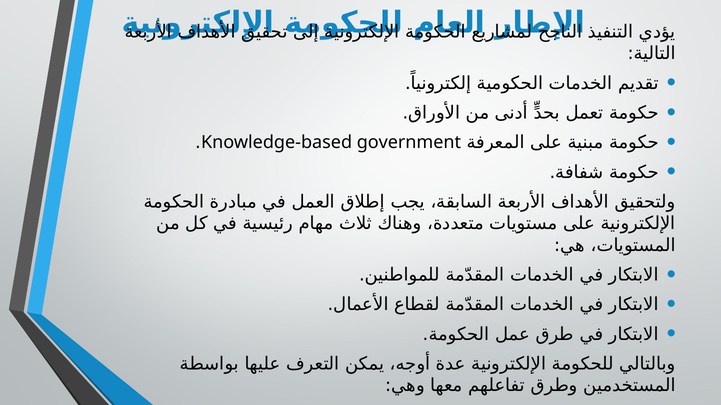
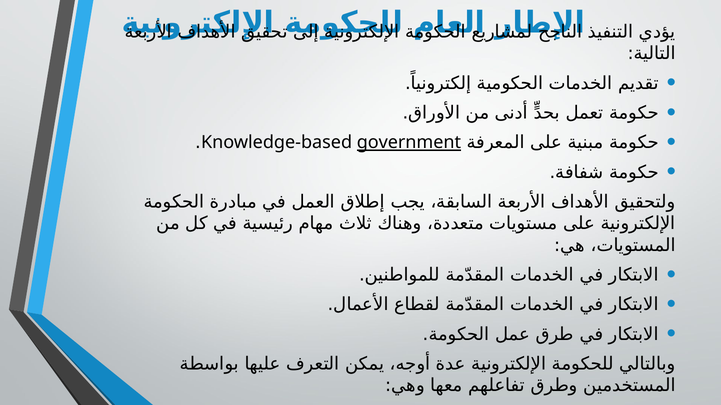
government underline: none -> present (409, 143)
